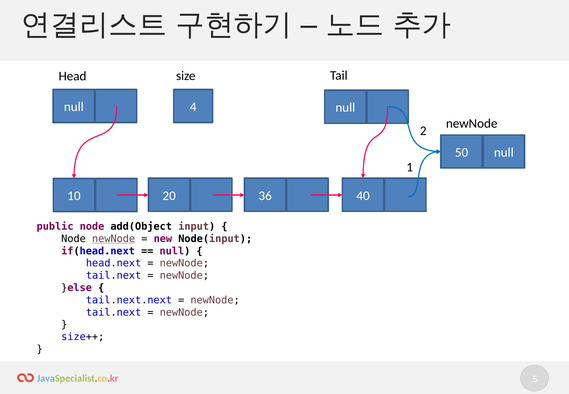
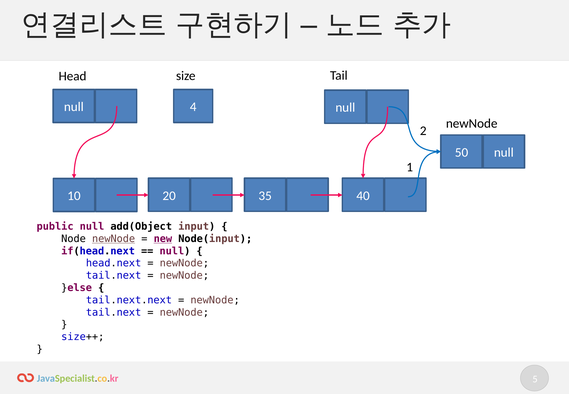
36: 36 -> 35 (265, 196)
public node: node -> null (92, 226)
new underline: none -> present (163, 239)
